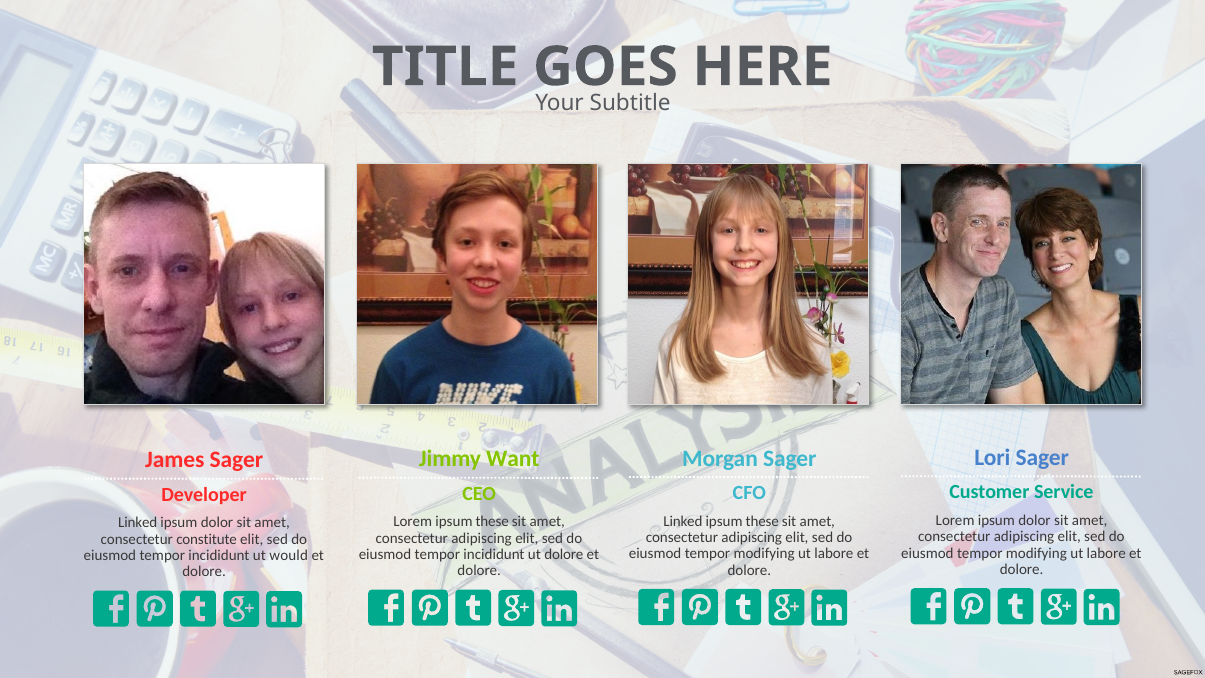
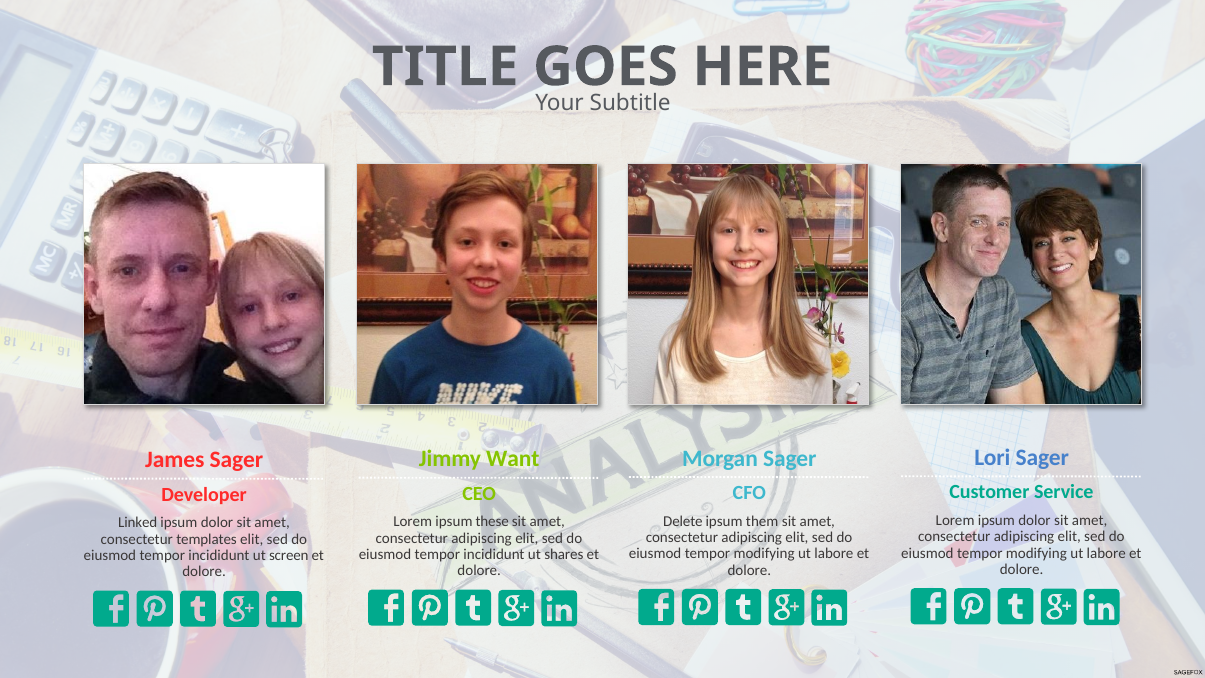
Linked: Linked -> Delete (683, 521)
these: these -> them (762, 521)
constitute: constitute -> templates (207, 539)
ut dolore: dolore -> shares (564, 554)
would: would -> screen (289, 555)
